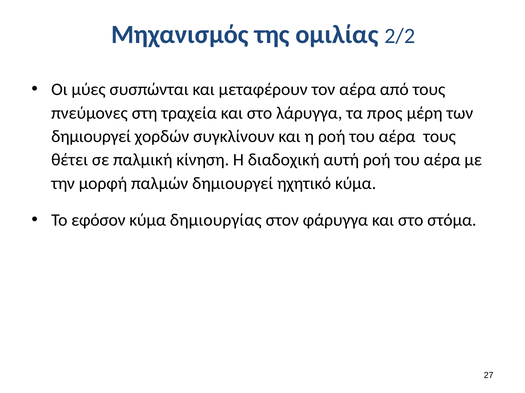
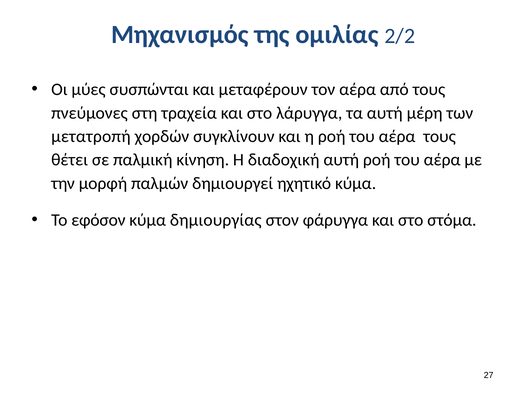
τα προς: προς -> αυτή (385, 113)
δημιουργεί: δημιουργεί -> μετατροπή (91, 137)
